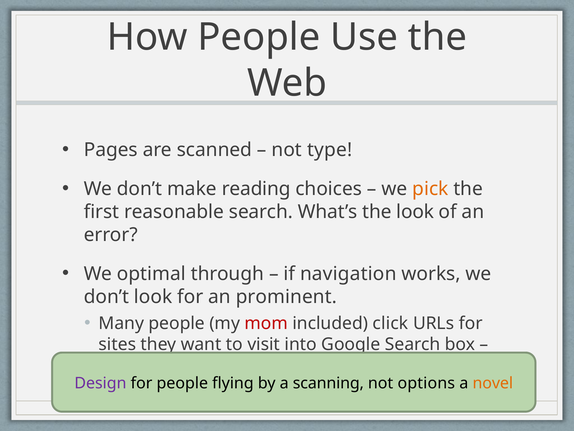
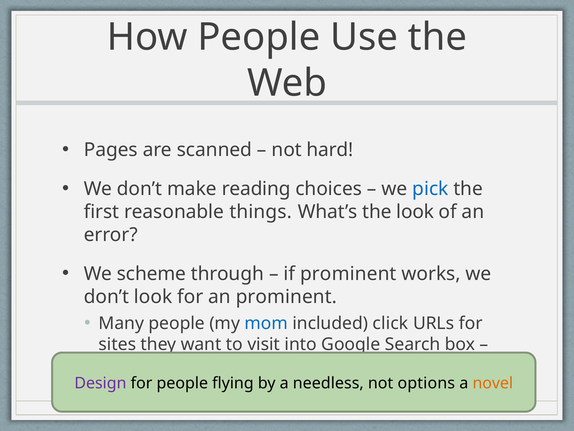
type: type -> hard (330, 150)
pick colour: orange -> blue (430, 189)
reasonable search: search -> things (261, 212)
optimal: optimal -> scheme (151, 273)
if navigation: navigation -> prominent (348, 273)
mom colour: red -> blue (266, 323)
scanning: scanning -> needless (328, 383)
